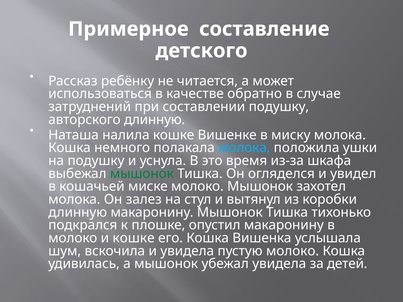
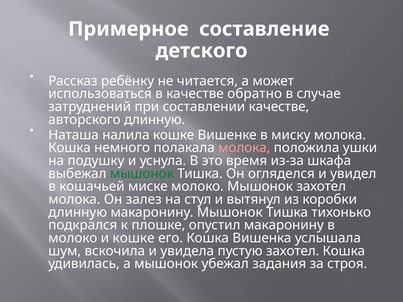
составлении подушку: подушку -> качестве (279, 107)
молока colour: light blue -> pink (244, 148)
пустую молоко: молоко -> захотел (293, 251)
убежал увидела: увидела -> задания (279, 264)
детей: детей -> строя (347, 264)
